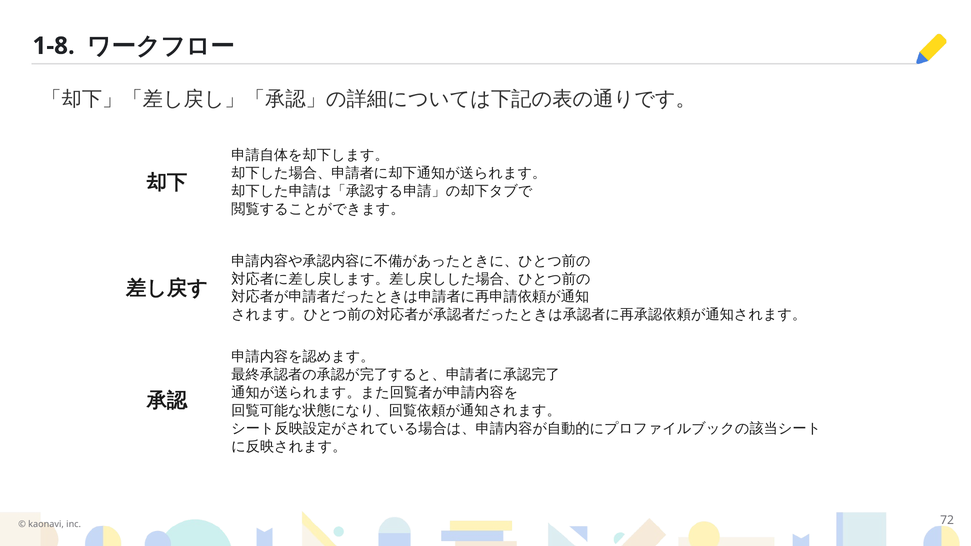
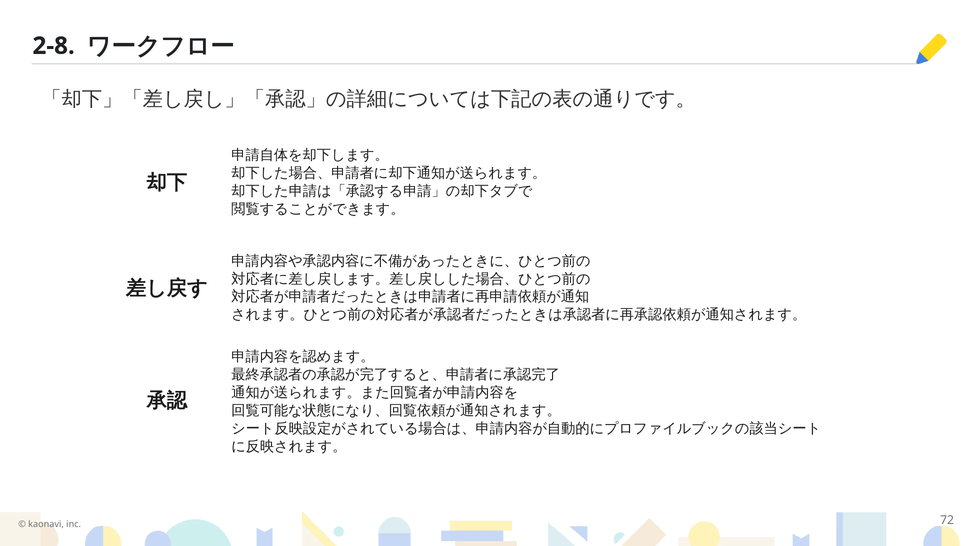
1-8: 1-8 -> 2-8 (54, 46)
